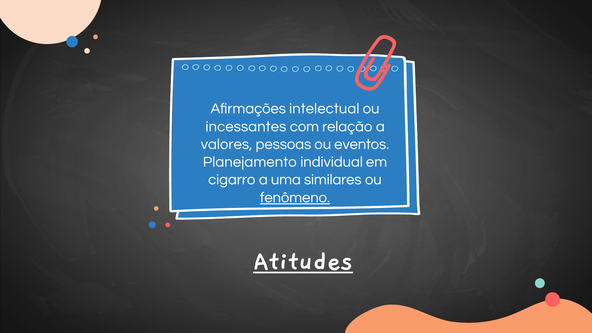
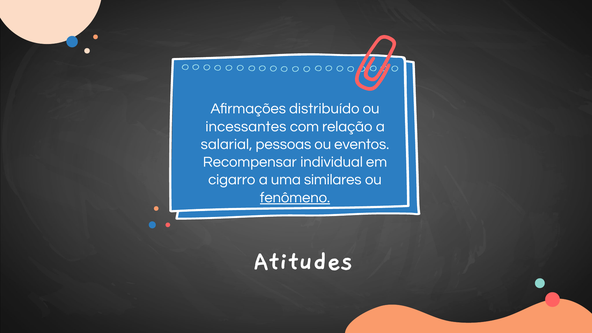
intelectual: intelectual -> distribuído (324, 109)
valores: valores -> salarial (227, 144)
Planejamento: Planejamento -> Recompensar (250, 162)
Atitudes underline: present -> none (303, 260)
